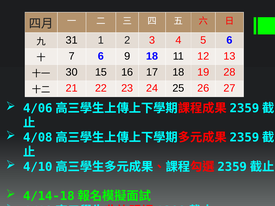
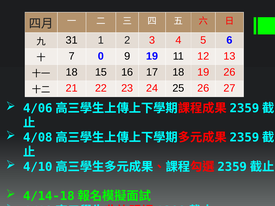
7 6: 6 -> 0 (101, 56)
9 18: 18 -> 19 (152, 56)
30: 30 -> 18 (72, 72)
19 28: 28 -> 26 (230, 72)
